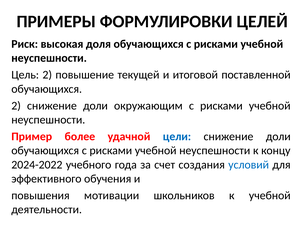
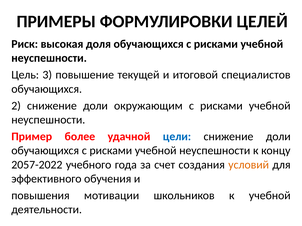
Цель 2: 2 -> 3 (47, 75)
поставленной: поставленной -> специалистов (256, 75)
2024-2022: 2024-2022 -> 2057-2022 (37, 165)
условий colour: blue -> orange (249, 165)
